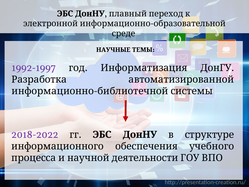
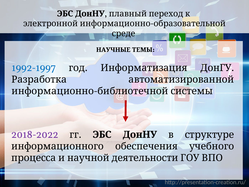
1992-1997 colour: purple -> blue (34, 68)
